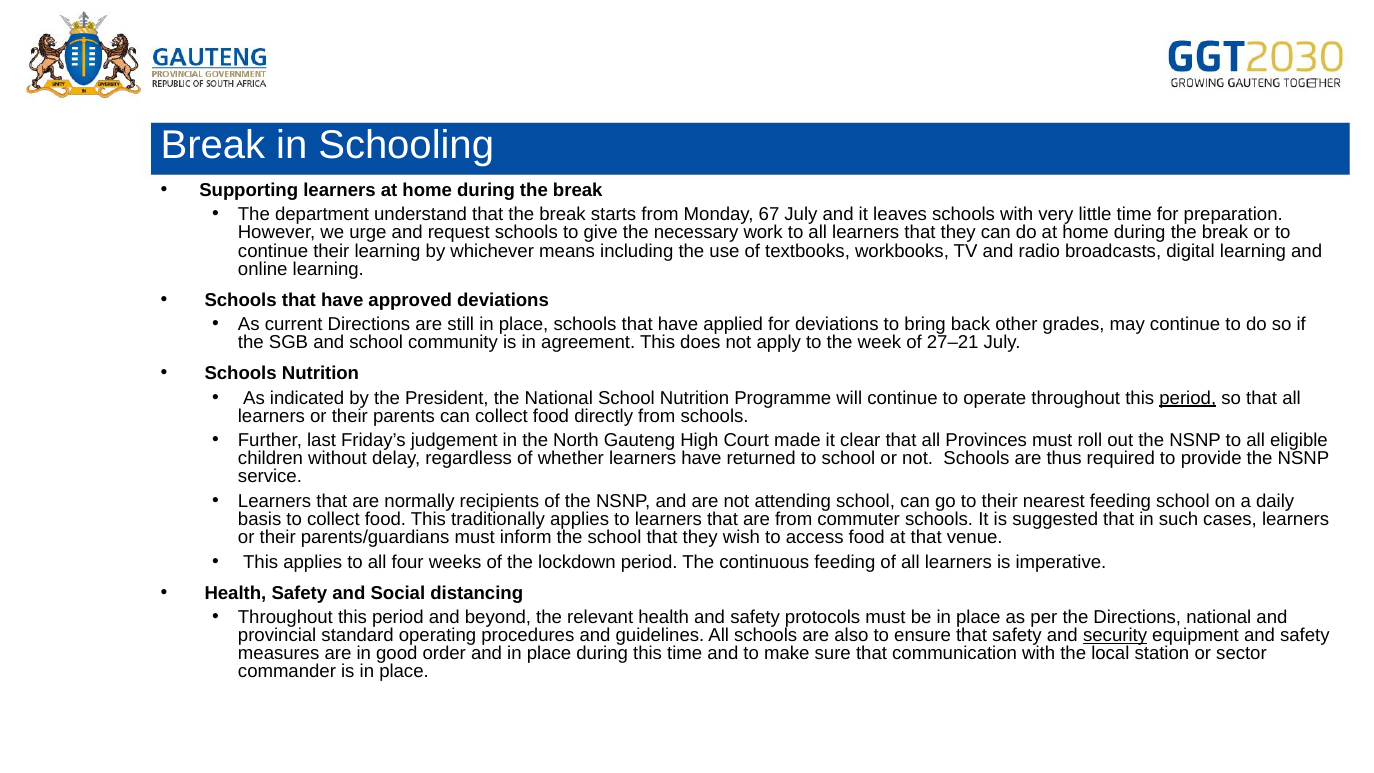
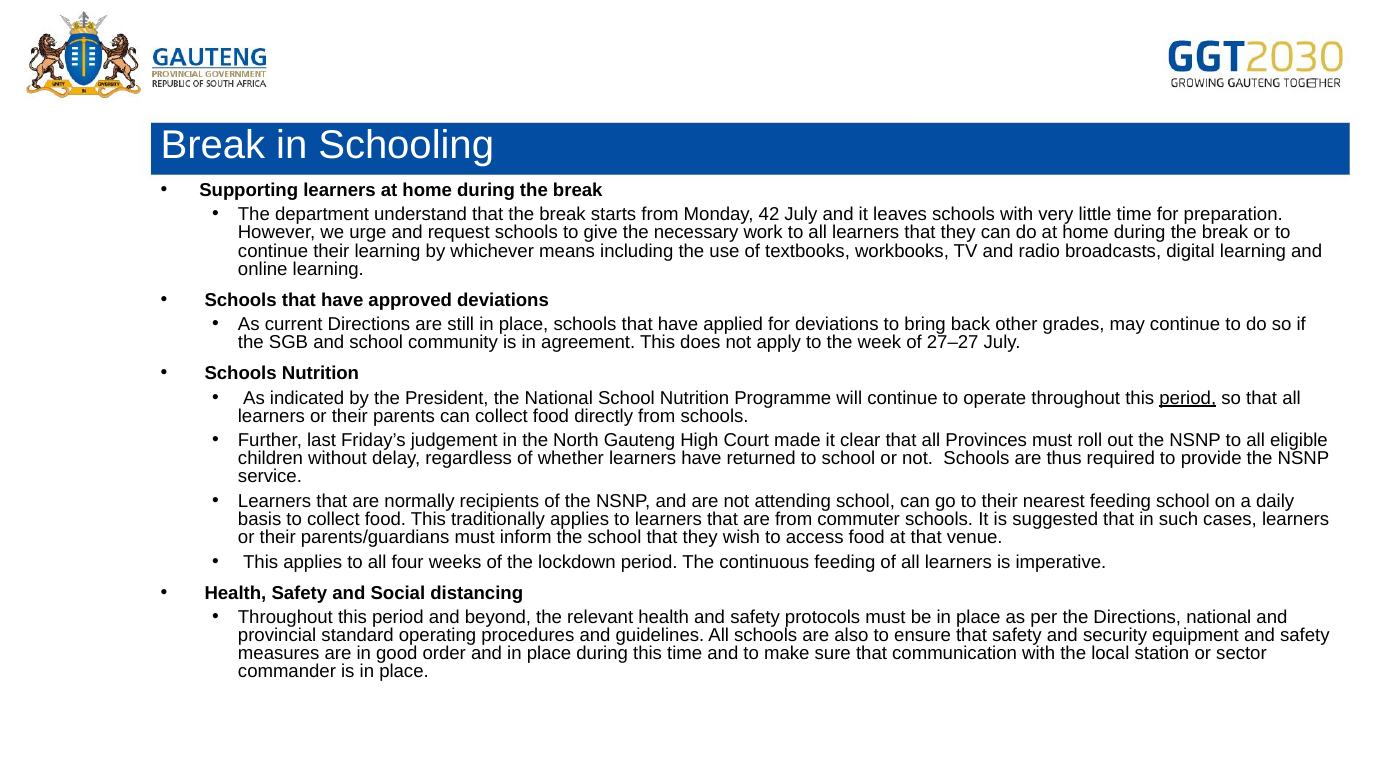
67: 67 -> 42 (769, 215)
27–21: 27–21 -> 27–27 (953, 342)
security underline: present -> none (1115, 635)
